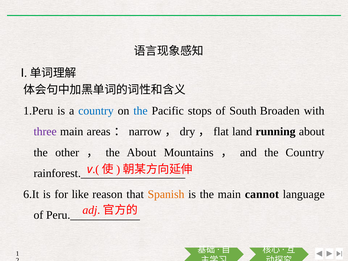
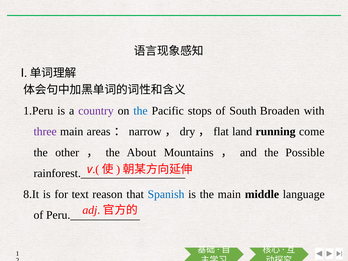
country colour: blue -> purple (96, 111)
running about: about -> come (312, 132)
the Country: Country -> Possible (305, 152)
6.It: 6.It -> 8.It (31, 194)
like: like -> text (80, 194)
Spanish colour: orange -> blue (166, 194)
cannot: cannot -> middle (262, 194)
